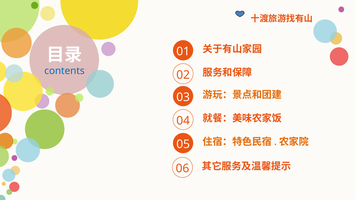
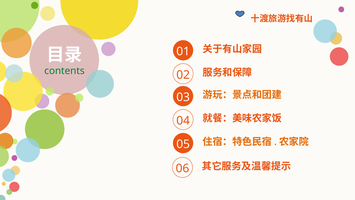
contents colour: blue -> green (64, 71)
